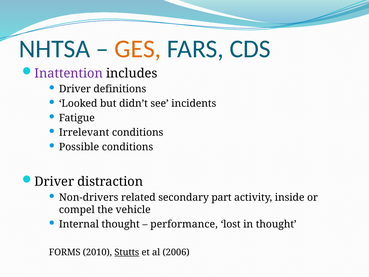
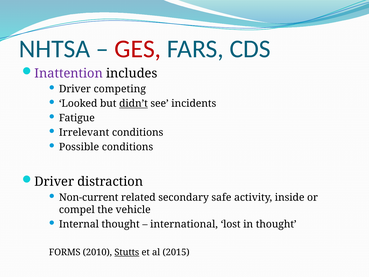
GES colour: orange -> red (138, 49)
definitions: definitions -> competing (120, 89)
didn’t underline: none -> present (133, 103)
Non-drivers: Non-drivers -> Non-current (89, 197)
part: part -> safe (221, 197)
performance: performance -> international (184, 224)
2006: 2006 -> 2015 (176, 252)
